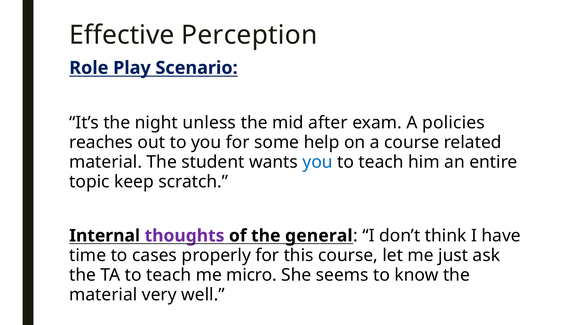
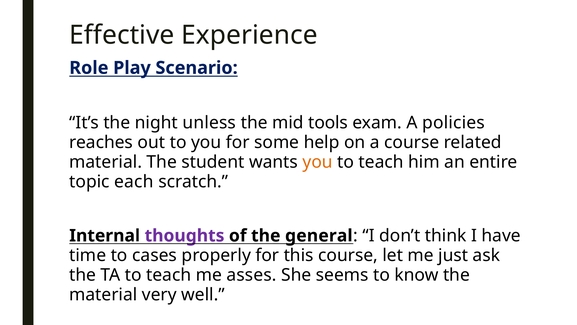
Perception: Perception -> Experience (249, 35)
after: after -> tools (328, 123)
you colour: blue -> orange (318, 162)
keep: keep -> each (134, 182)
micro: micro -> asses (251, 275)
